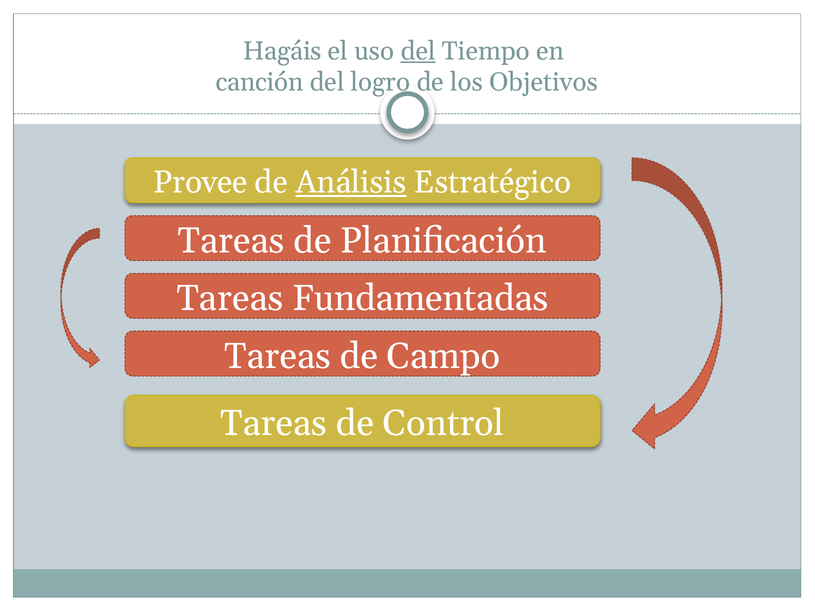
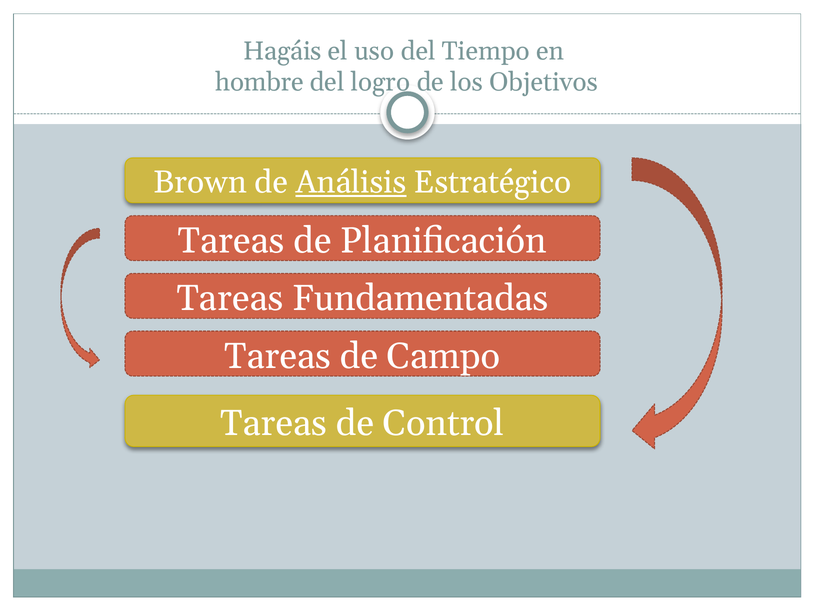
del underline: present -> none (418, 51)
canción: canción -> hombre (260, 82)
Provee: Provee -> Brown (200, 183)
